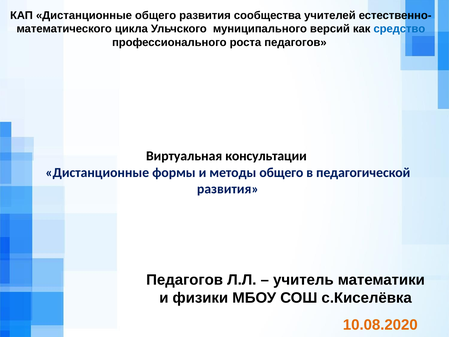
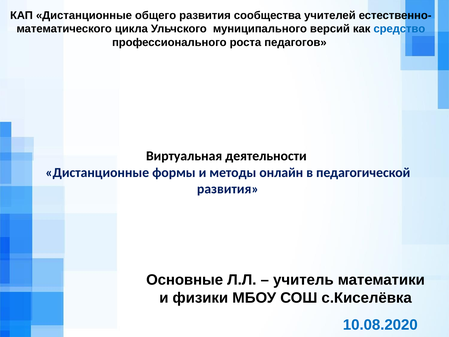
консультации: консультации -> деятельности (266, 156)
методы общего: общего -> онлайн (281, 172)
Педагогов: Педагогов -> Основные (185, 280)
10.08.2020 colour: orange -> blue (380, 325)
